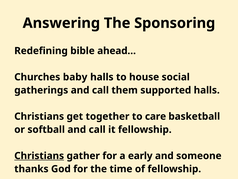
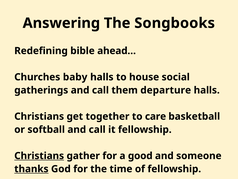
Sponsoring: Sponsoring -> Songbooks (175, 23)
supported: supported -> departure (166, 90)
early: early -> good (140, 155)
thanks underline: none -> present (31, 168)
